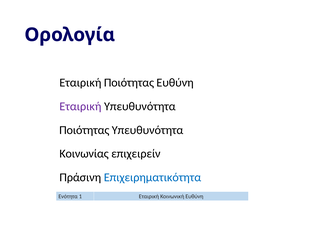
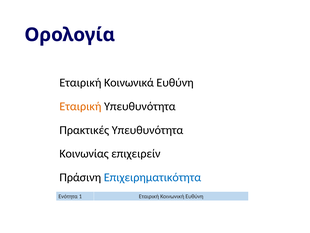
Εταιρική Ποιότητας: Ποιότητας -> Κοινωνικά (129, 83)
Εταιρική colour: purple -> orange (80, 106)
Ποιότητας: Ποιότητας -> Πρακτικές (84, 130)
